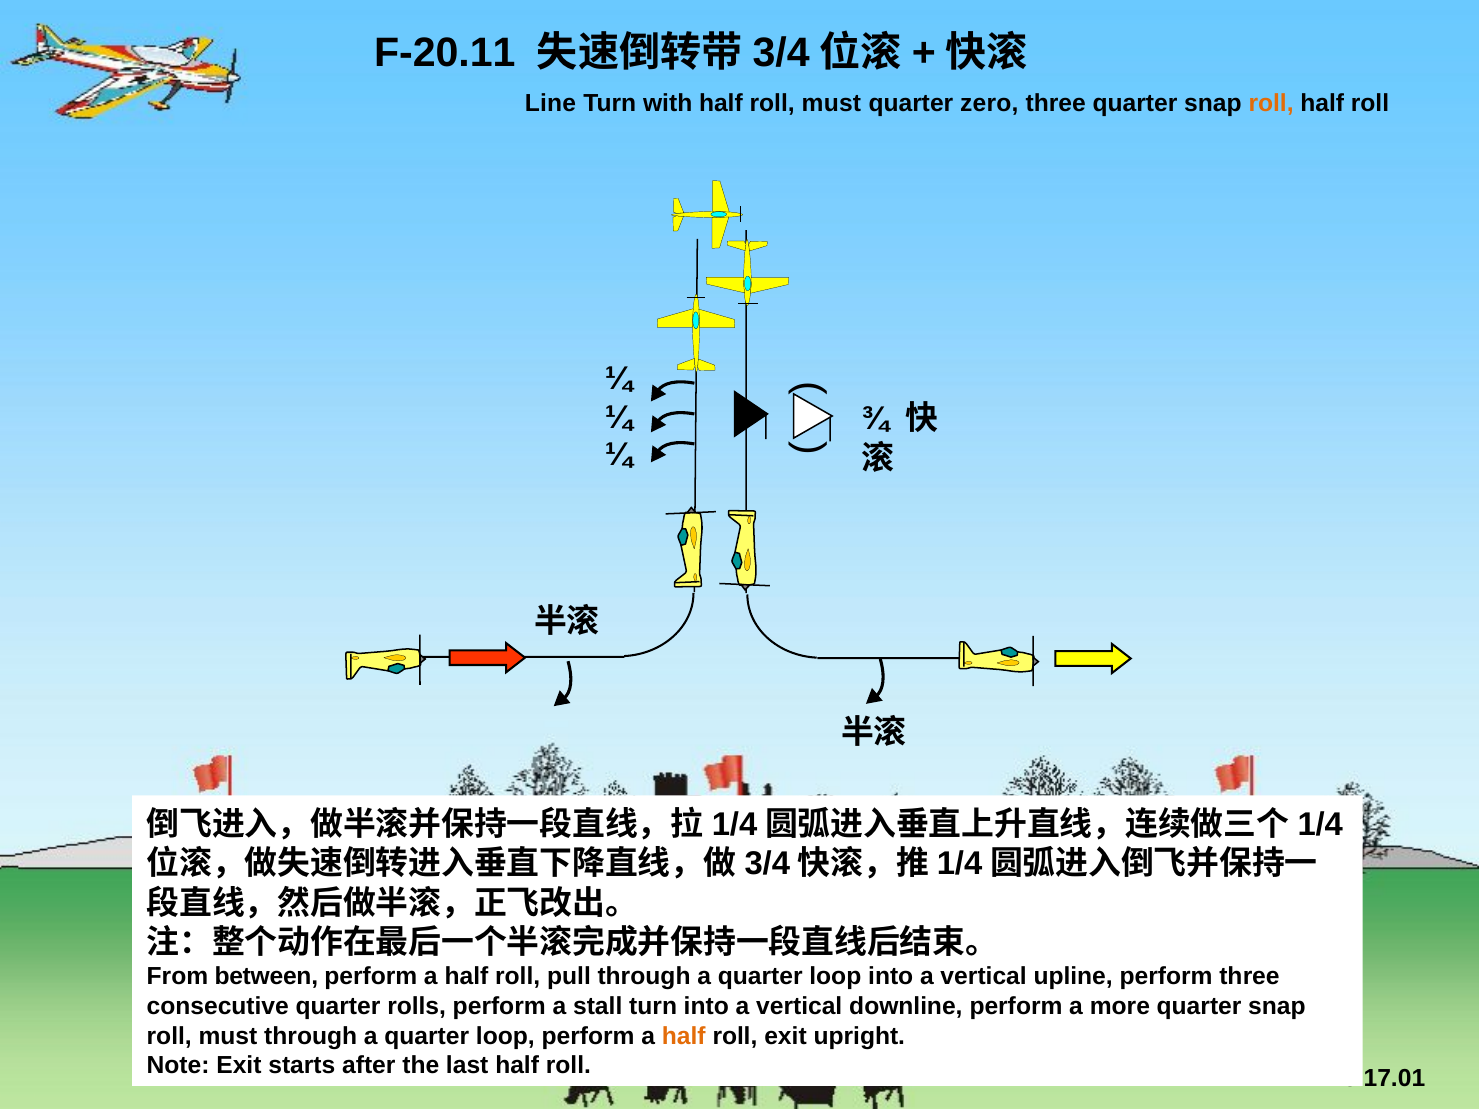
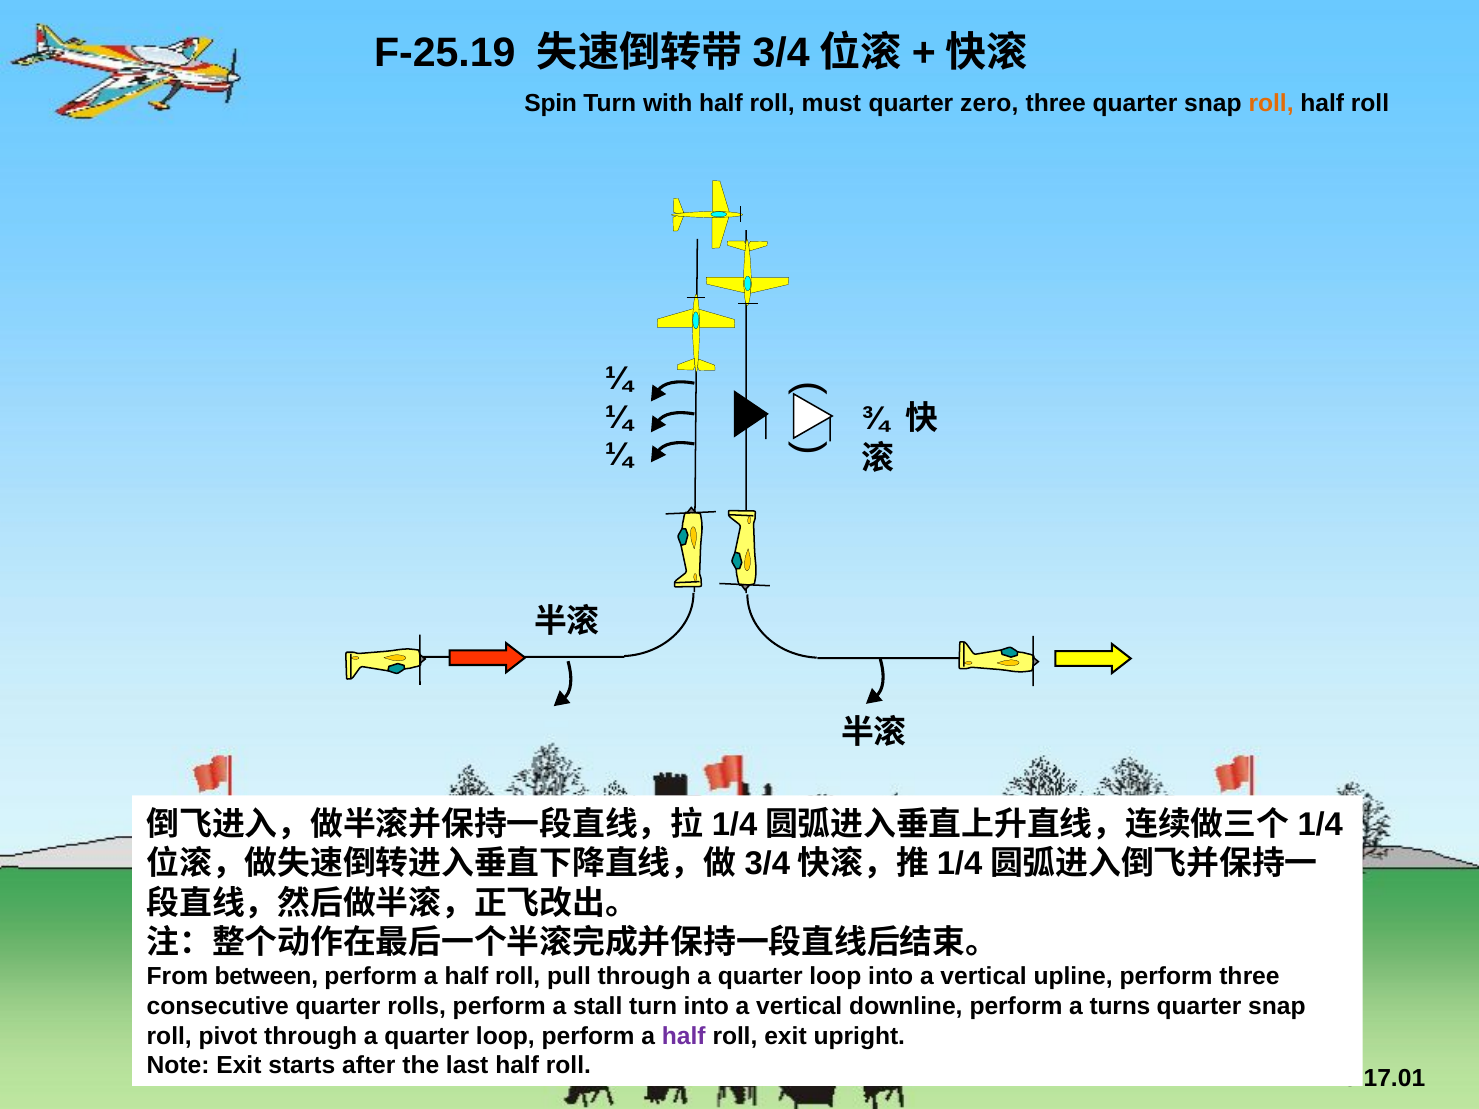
F-20.11: F-20.11 -> F-25.19 (445, 53)
Line: Line -> Spin (551, 104)
more: more -> turns (1120, 1007)
must: must -> pivot (228, 1036)
half colour: orange -> purple (684, 1036)
